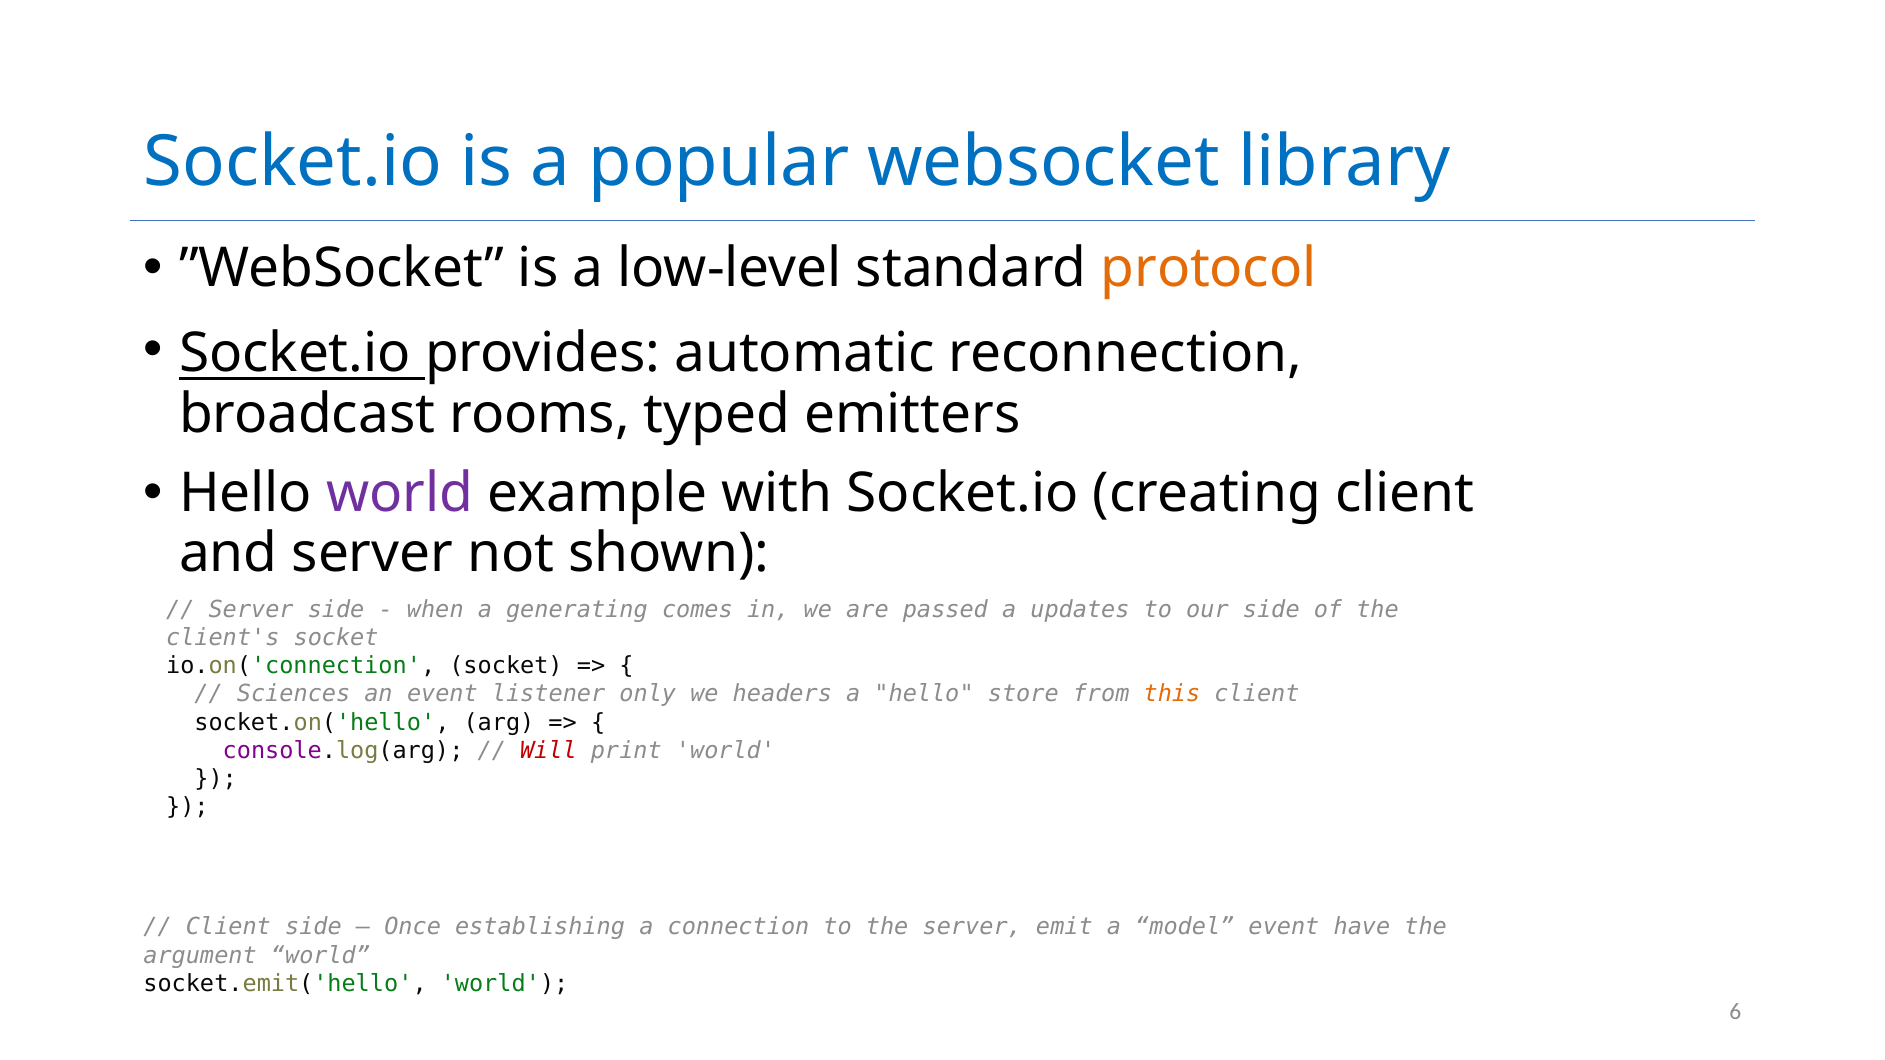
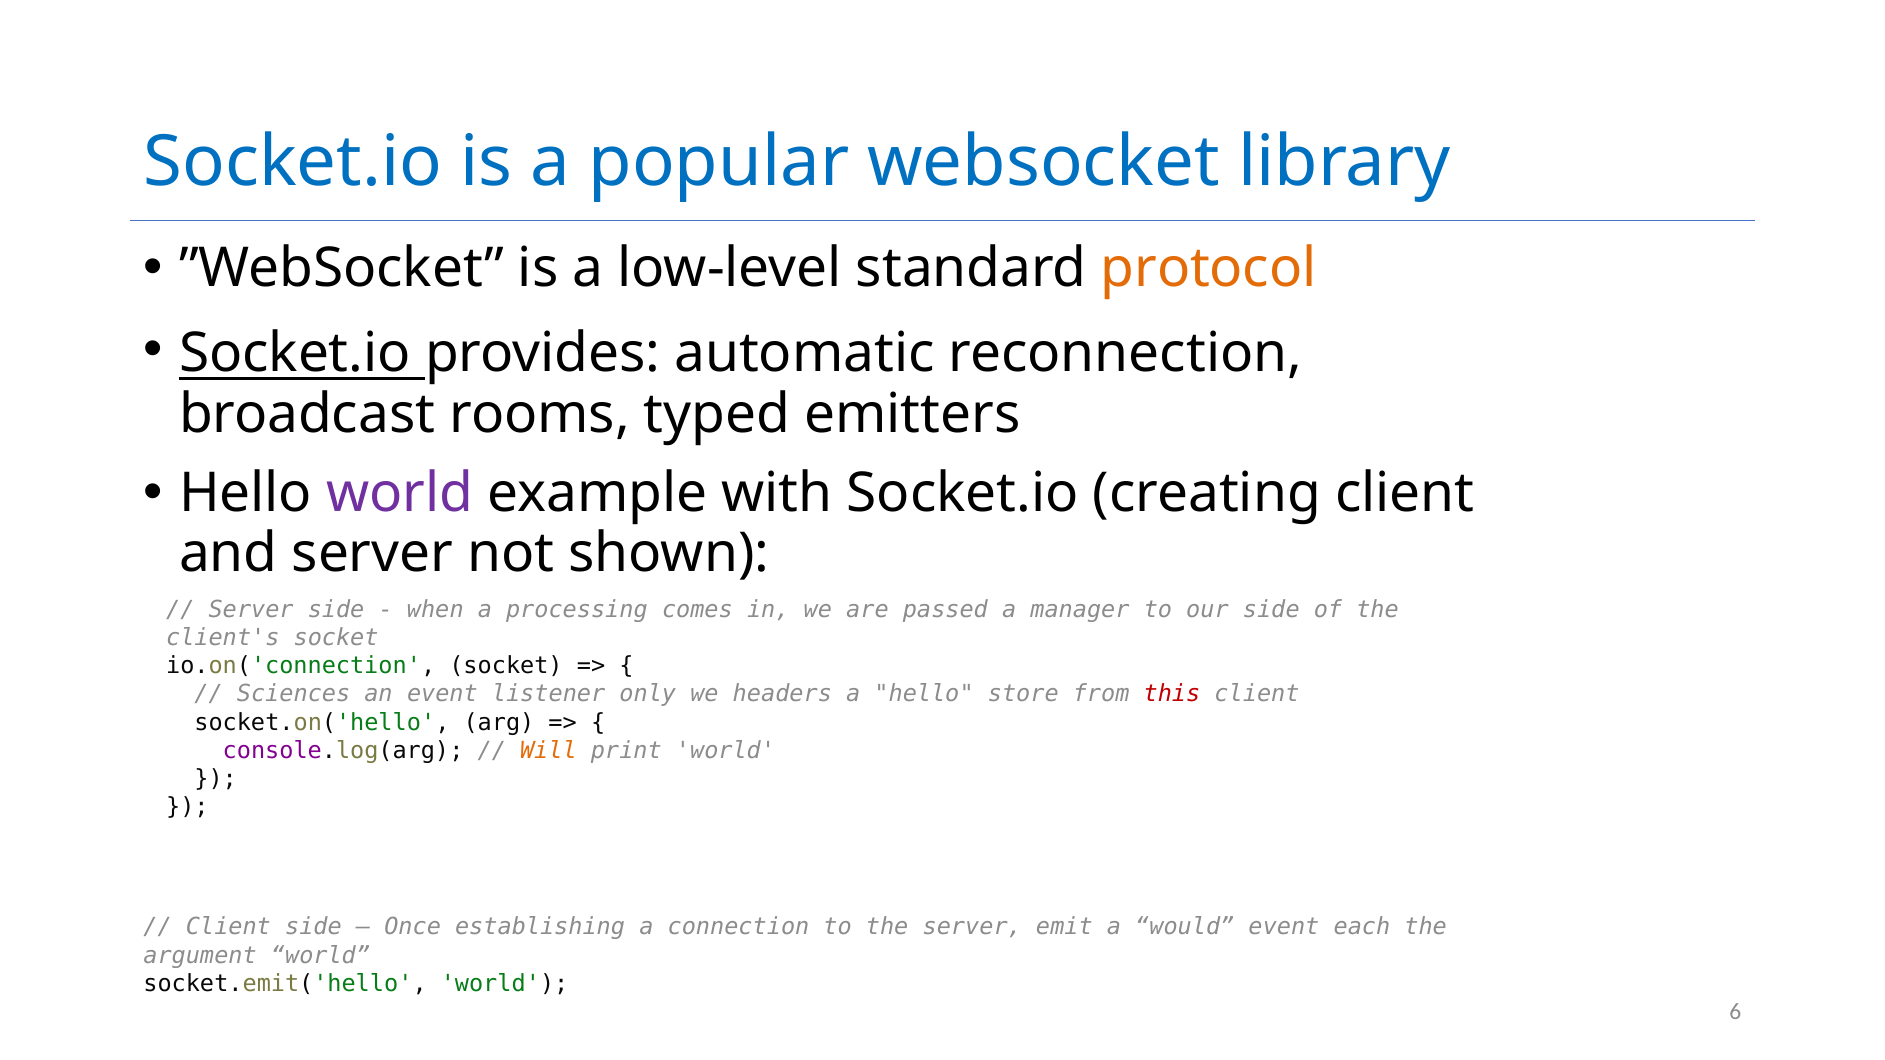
generating: generating -> processing (577, 609)
updates: updates -> manager (1080, 609)
this colour: orange -> red (1172, 694)
Will colour: red -> orange (548, 751)
model: model -> would (1185, 927)
have: have -> each (1362, 927)
